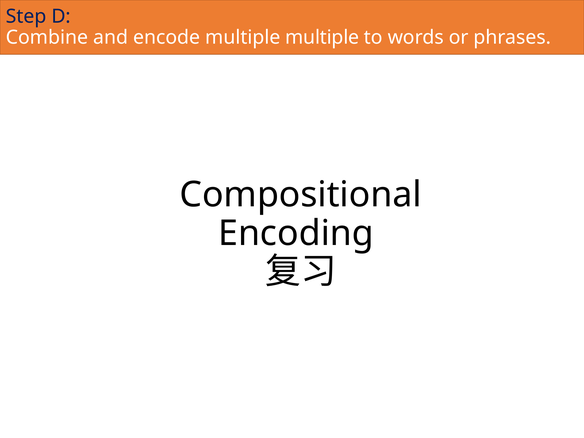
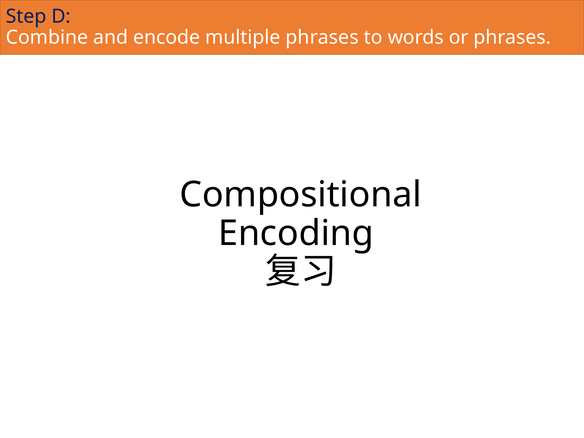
multiple multiple: multiple -> phrases (322, 38)
